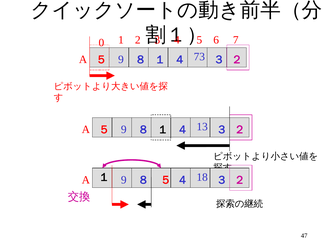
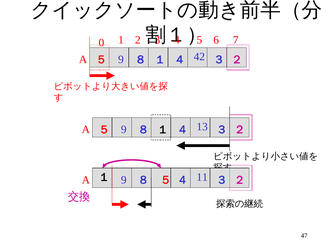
73: 73 -> 42 (199, 57)
18: 18 -> 11 (202, 177)
